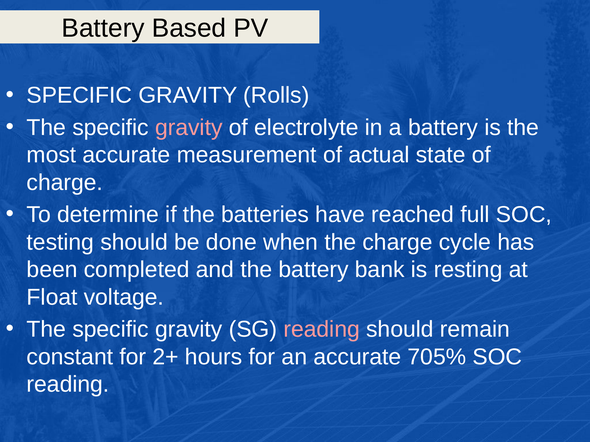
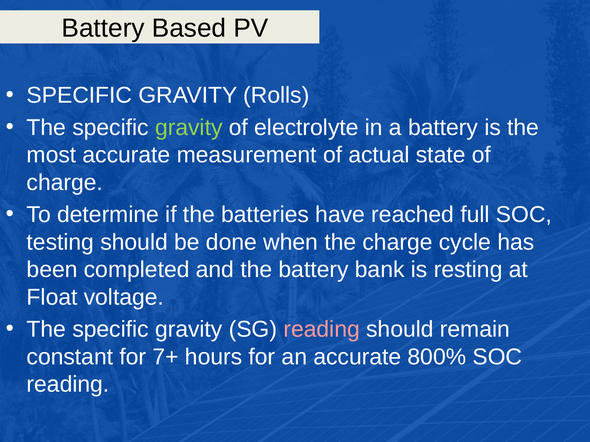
gravity colour: pink -> light green (189, 128)
2+: 2+ -> 7+ (166, 357)
705%: 705% -> 800% (437, 357)
